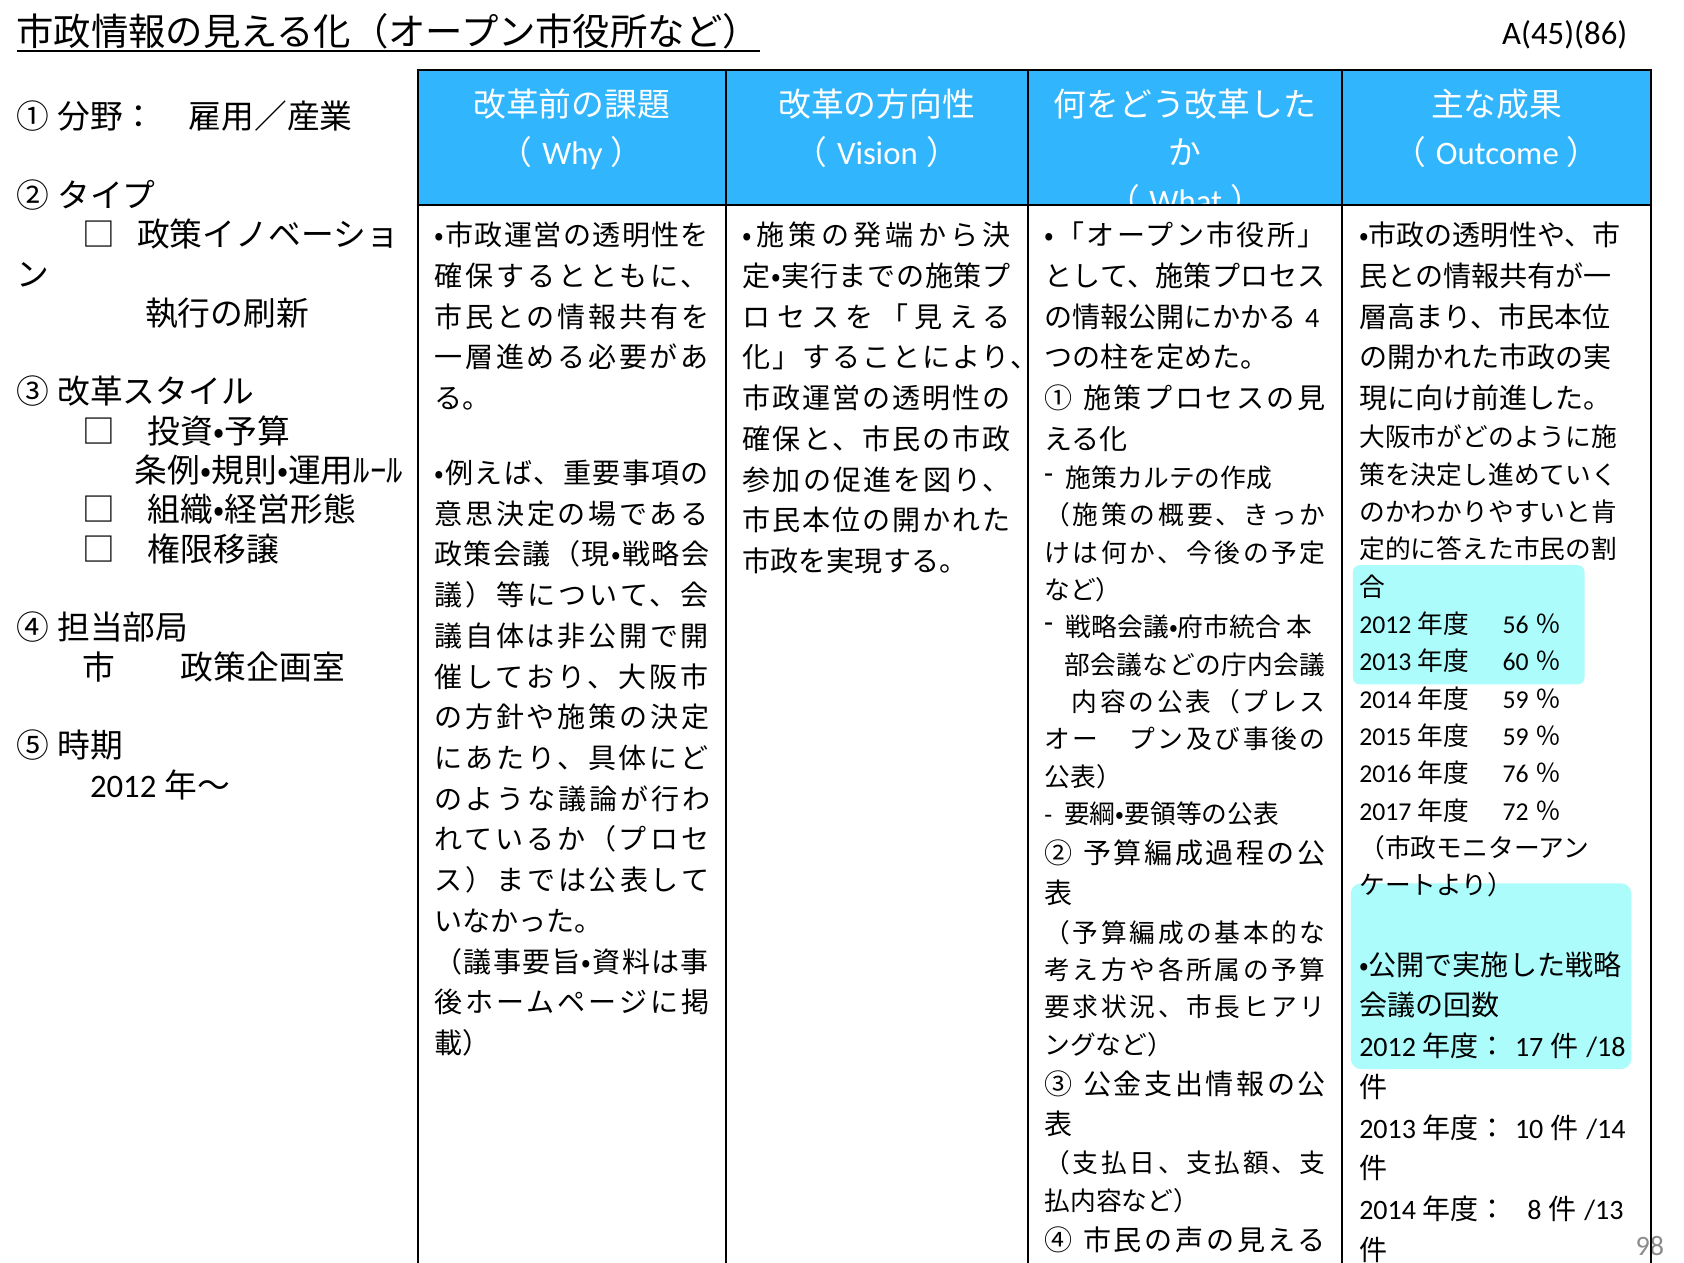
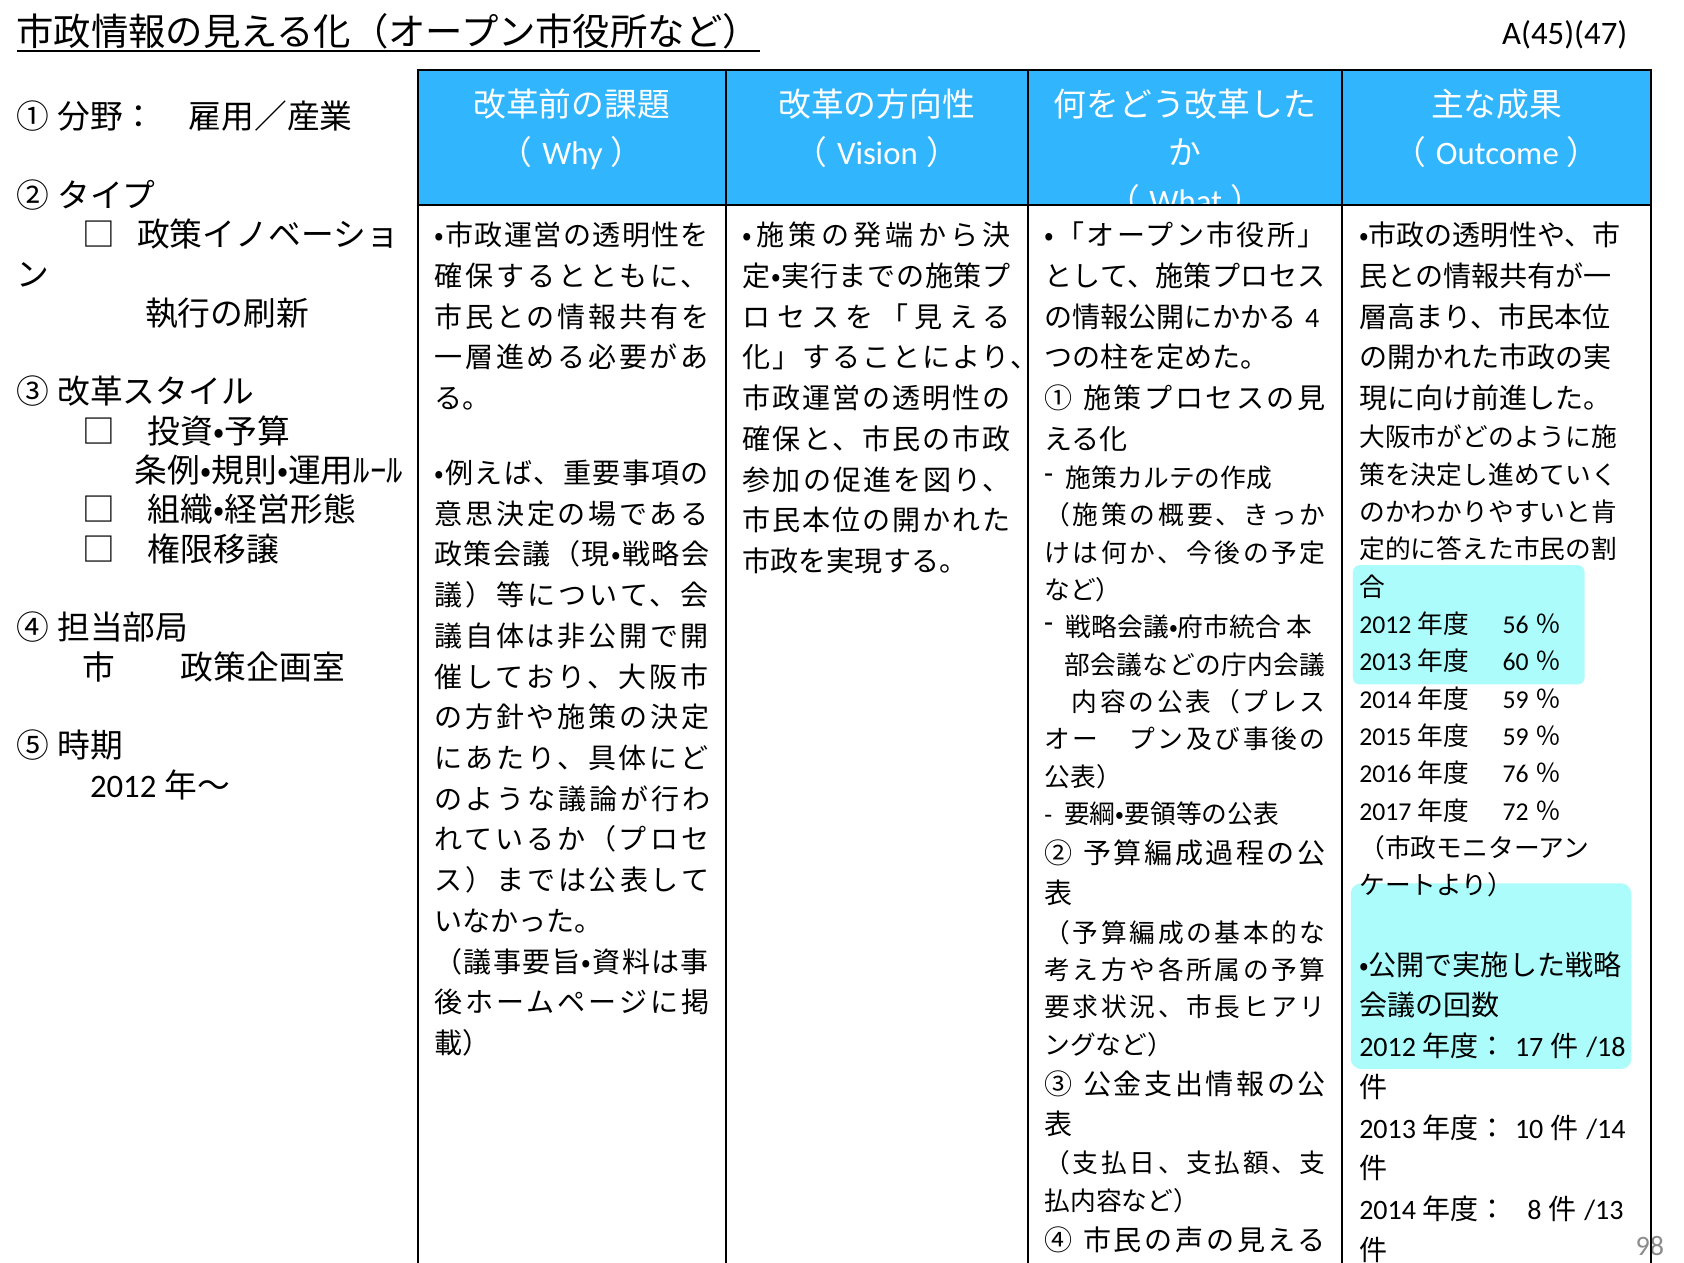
A(45)(86: A(45)(86 -> A(45)(47 (1565, 34)
